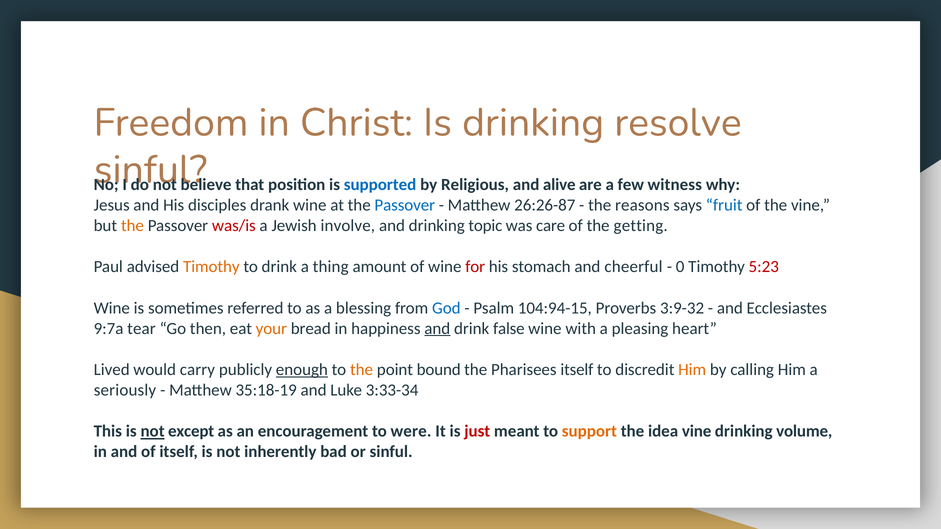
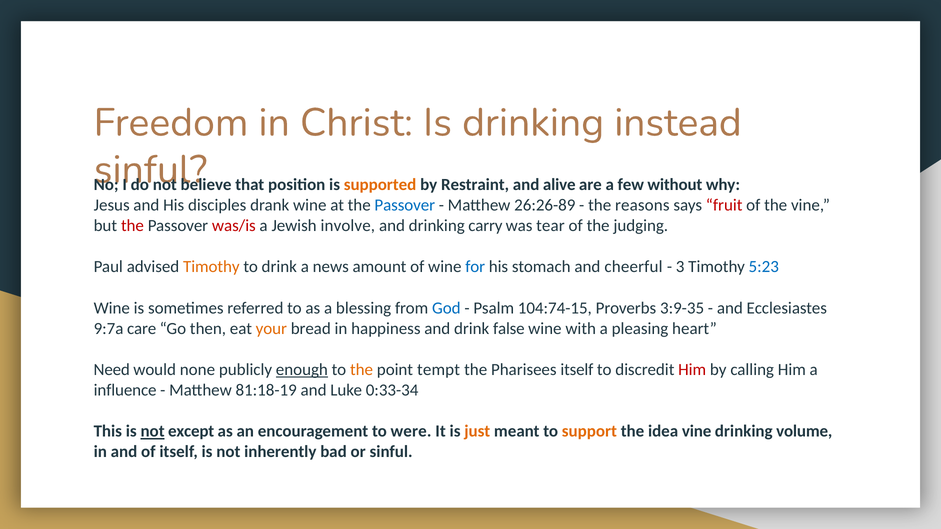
resolve: resolve -> instead (678, 123)
supported colour: blue -> orange (380, 185)
Religious: Religious -> Restraint (475, 185)
witness: witness -> without (675, 185)
26:26-87: 26:26-87 -> 26:26-89 (545, 205)
fruit colour: blue -> red (724, 205)
the colour: orange -> red (132, 226)
topic: topic -> carry (485, 226)
care: care -> tear (550, 226)
getting: getting -> judging (641, 226)
thing: thing -> news (331, 267)
for colour: red -> blue (475, 267)
0: 0 -> 3 (680, 267)
5:23 colour: red -> blue (764, 267)
104:94-15: 104:94-15 -> 104:74-15 (555, 308)
3:9-32: 3:9-32 -> 3:9-35 (682, 308)
tear: tear -> care (142, 329)
and underline: present -> none (437, 329)
Lived: Lived -> Need (112, 370)
carry: carry -> none (197, 370)
bound: bound -> tempt (439, 370)
Him colour: orange -> red (692, 370)
seriously: seriously -> influence (125, 390)
35:18-19: 35:18-19 -> 81:18-19 (266, 390)
3:33-34: 3:33-34 -> 0:33-34 (392, 390)
just colour: red -> orange (477, 432)
